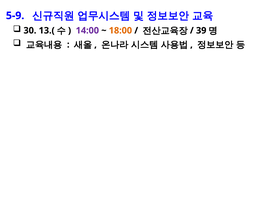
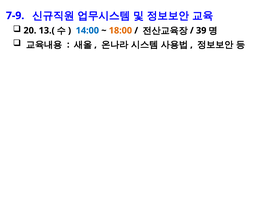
5-9: 5-9 -> 7-9 (15, 16)
30: 30 -> 20 (30, 31)
14:00 colour: purple -> blue (87, 31)
